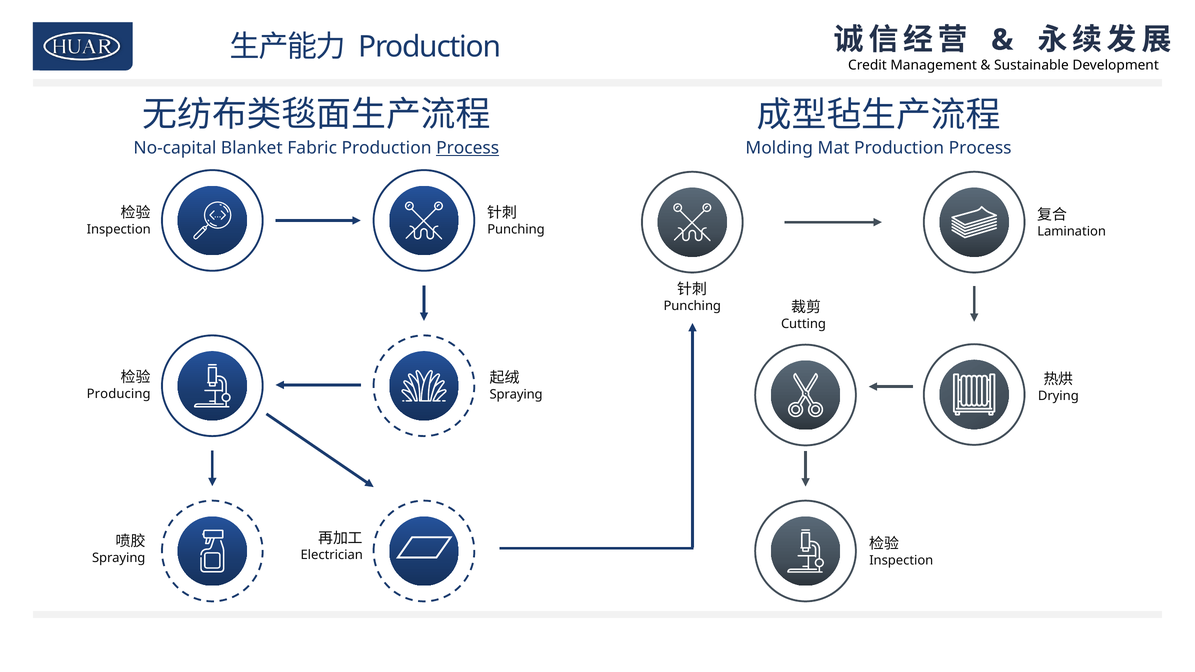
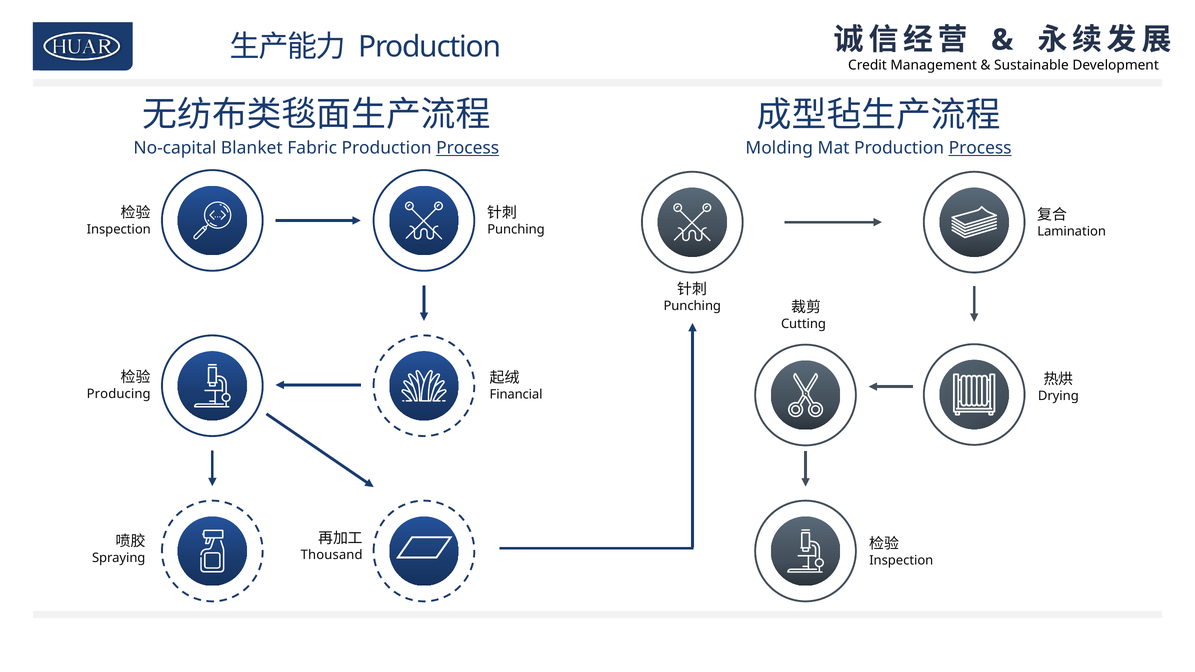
Process underline: none -> present (980, 148)
Spraying: Spraying -> Financial (516, 395)
Electrician: Electrician -> Thousand (332, 555)
